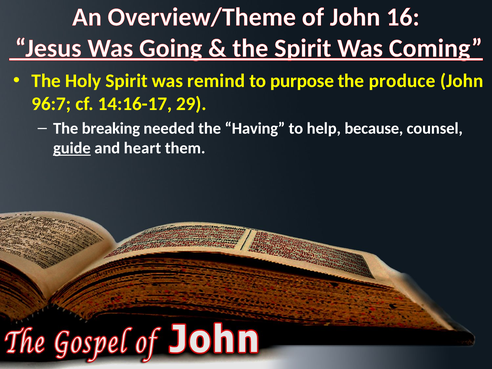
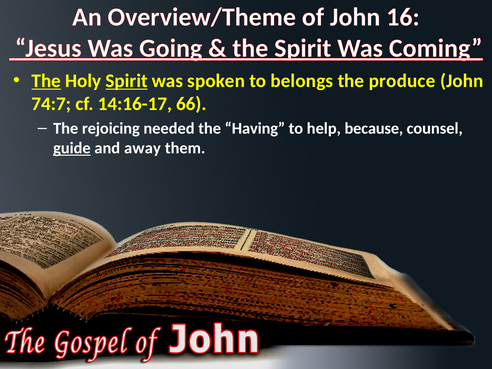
The underline: none -> present (46, 81)
Spirit underline: none -> present (127, 81)
remind: remind -> spoken (216, 81)
purpose: purpose -> belongs (302, 81)
96:7: 96:7 -> 74:7 (51, 104)
29: 29 -> 66 (191, 104)
breaking: breaking -> rejoicing (111, 128)
heart: heart -> away (142, 148)
